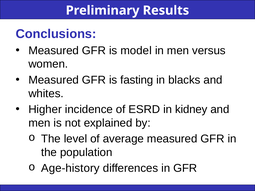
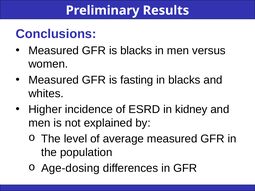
is model: model -> blacks (136, 51)
Age-history: Age-history -> Age-dosing (70, 168)
